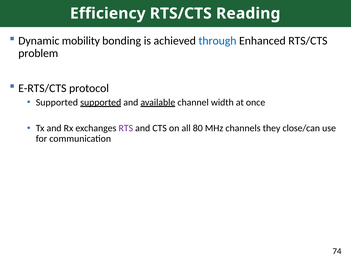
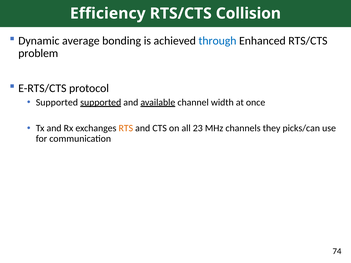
Reading: Reading -> Collision (248, 13)
mobility: mobility -> average (81, 41)
RTS colour: purple -> orange (126, 128)
80: 80 -> 23 (198, 128)
close/can: close/can -> picks/can (301, 128)
